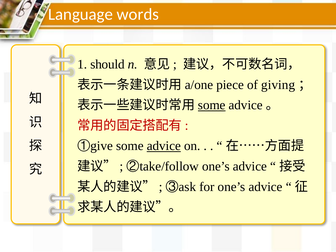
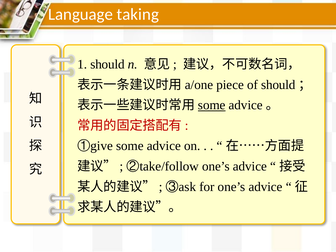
words: words -> taking (138, 14)
of giving: giving -> should (278, 85)
advice underline: present -> none (164, 146)
